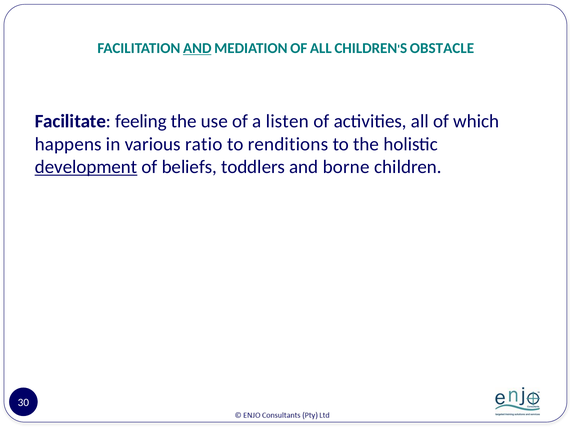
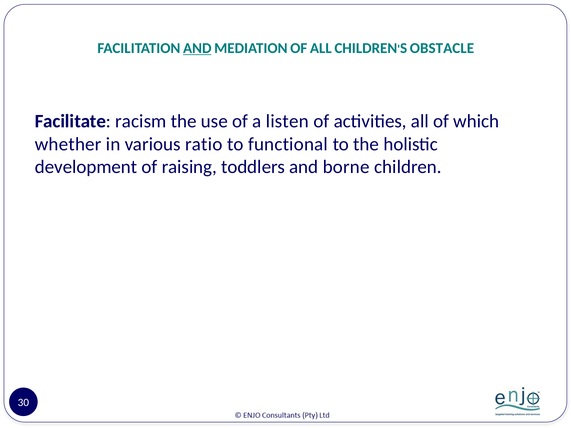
feeling: feeling -> racism (141, 121)
happens: happens -> whether (68, 144)
renditions: renditions -> functional (288, 144)
development underline: present -> none (86, 167)
beliefs: beliefs -> raising (189, 167)
